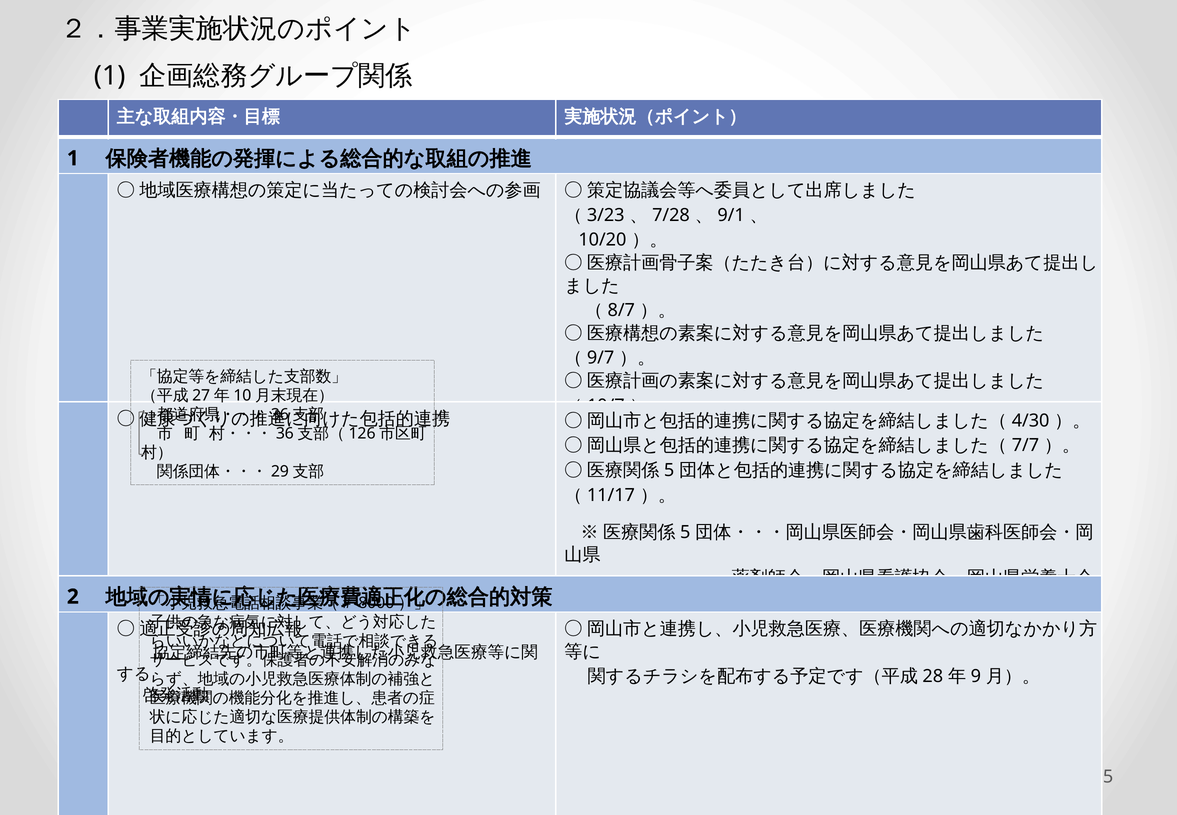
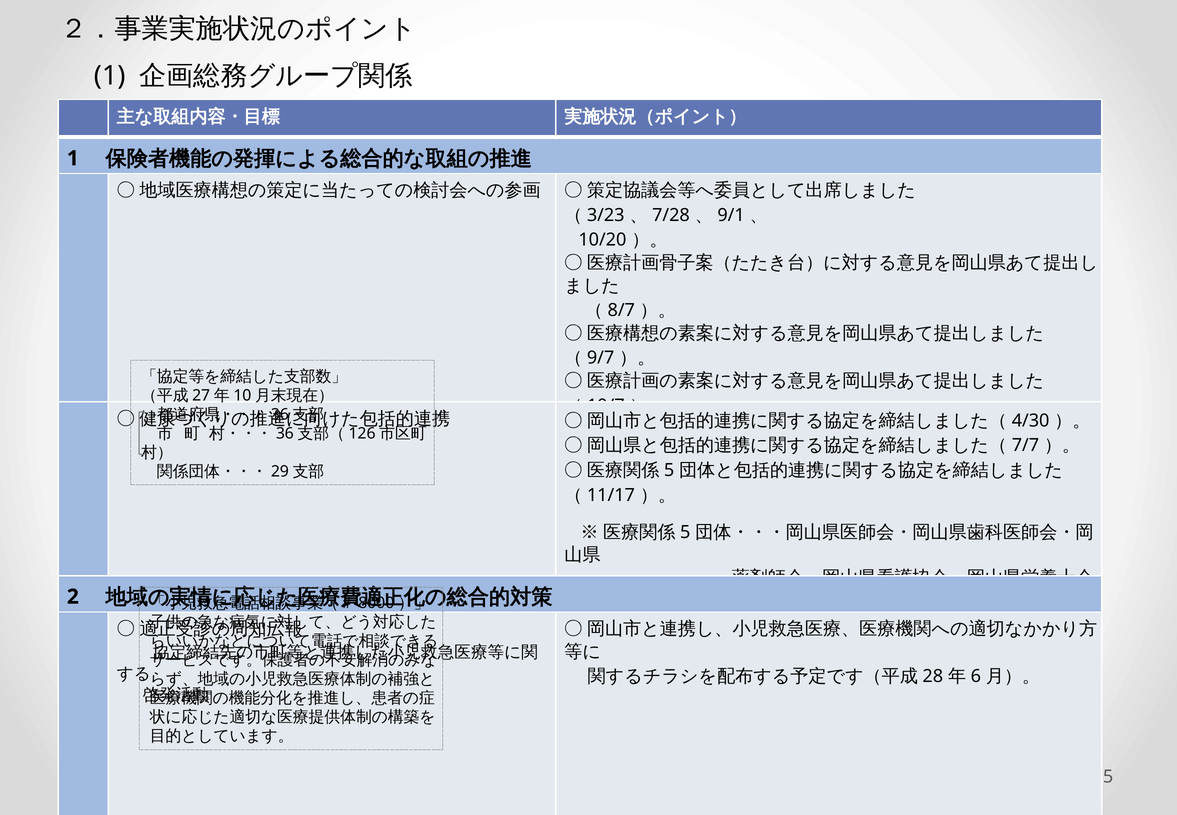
9: 9 -> 6 (976, 676)
